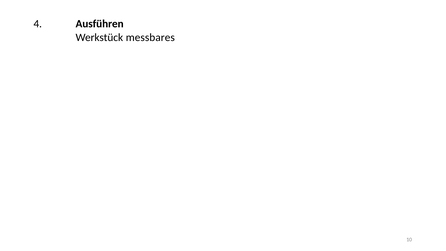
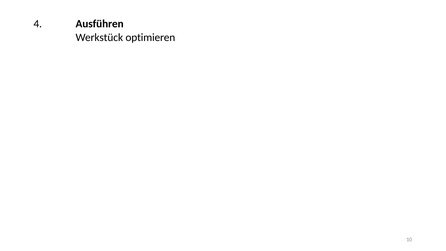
messbares: messbares -> optimieren (150, 37)
